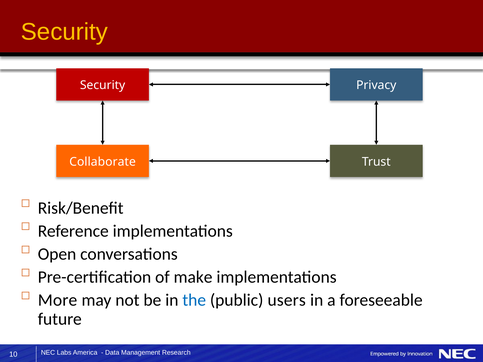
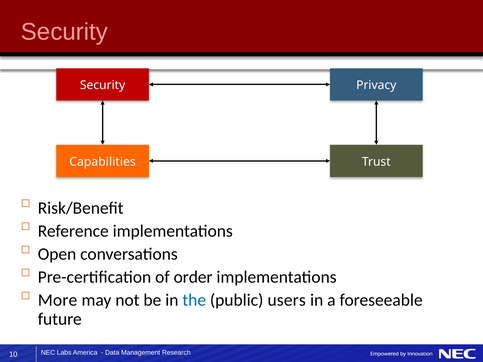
Security colour: yellow -> pink (64, 32)
Collaborate: Collaborate -> Capabilities (103, 162)
make: make -> order (193, 277)
